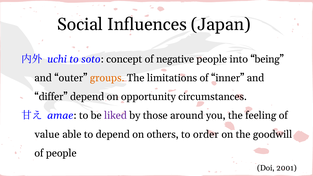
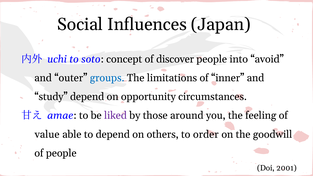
negative: negative -> discover (175, 59)
being: being -> avoid (267, 59)
groups colour: orange -> blue (107, 78)
differ: differ -> study (51, 97)
